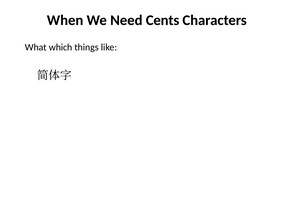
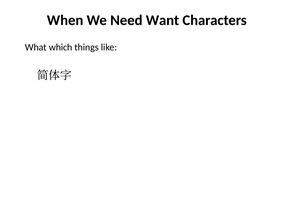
Cents: Cents -> Want (163, 20)
